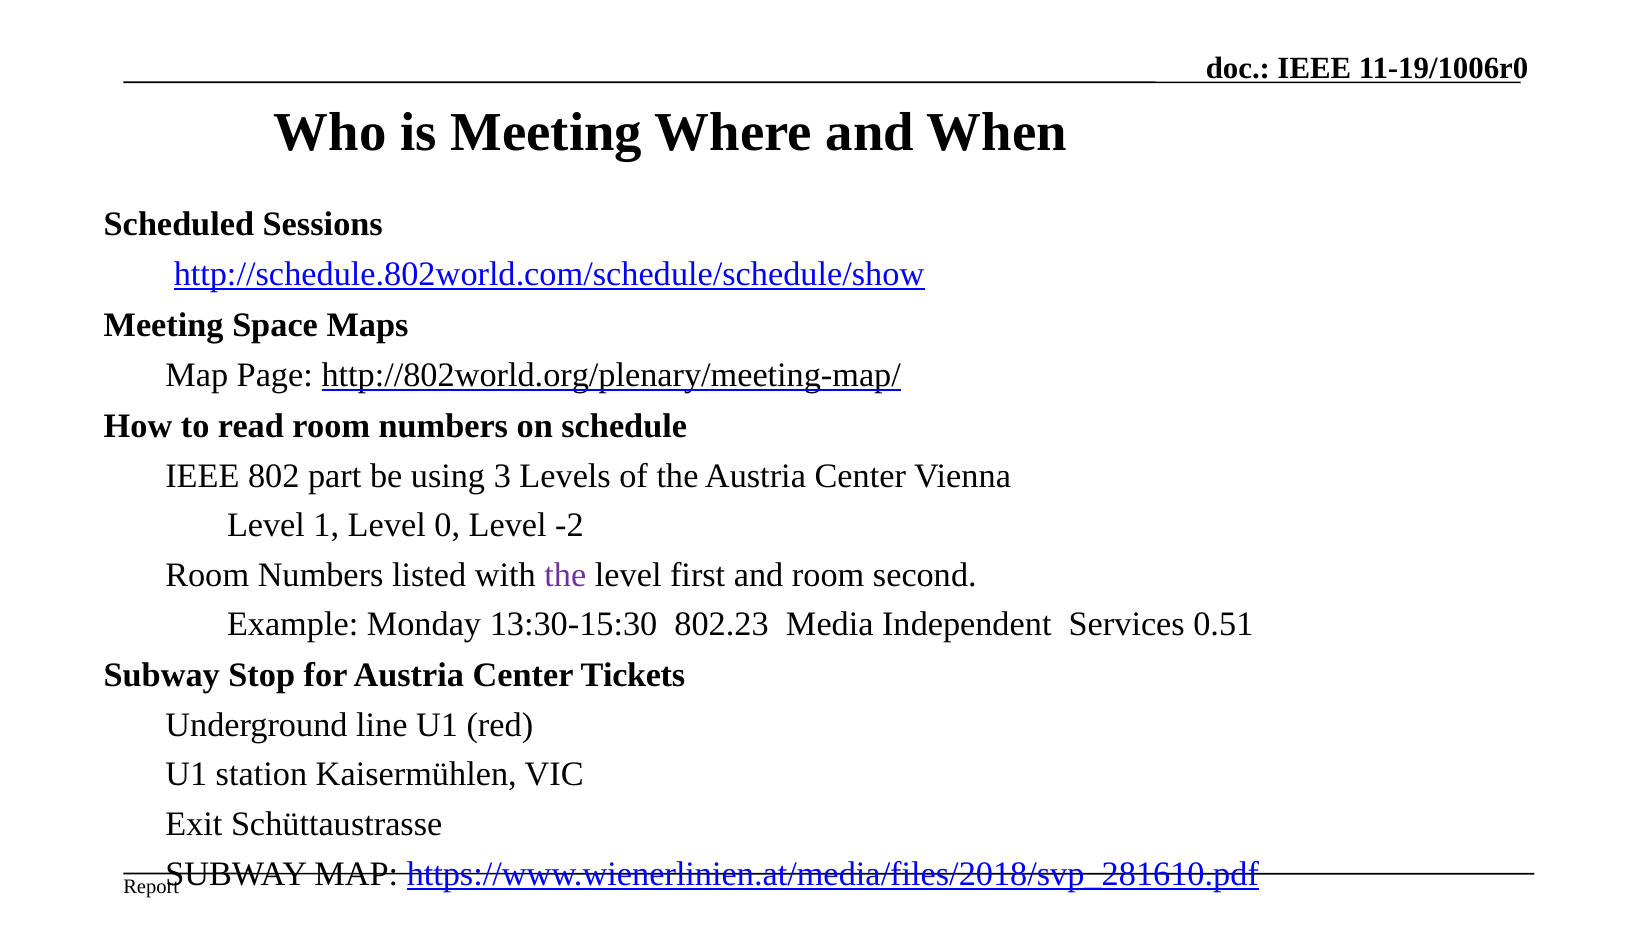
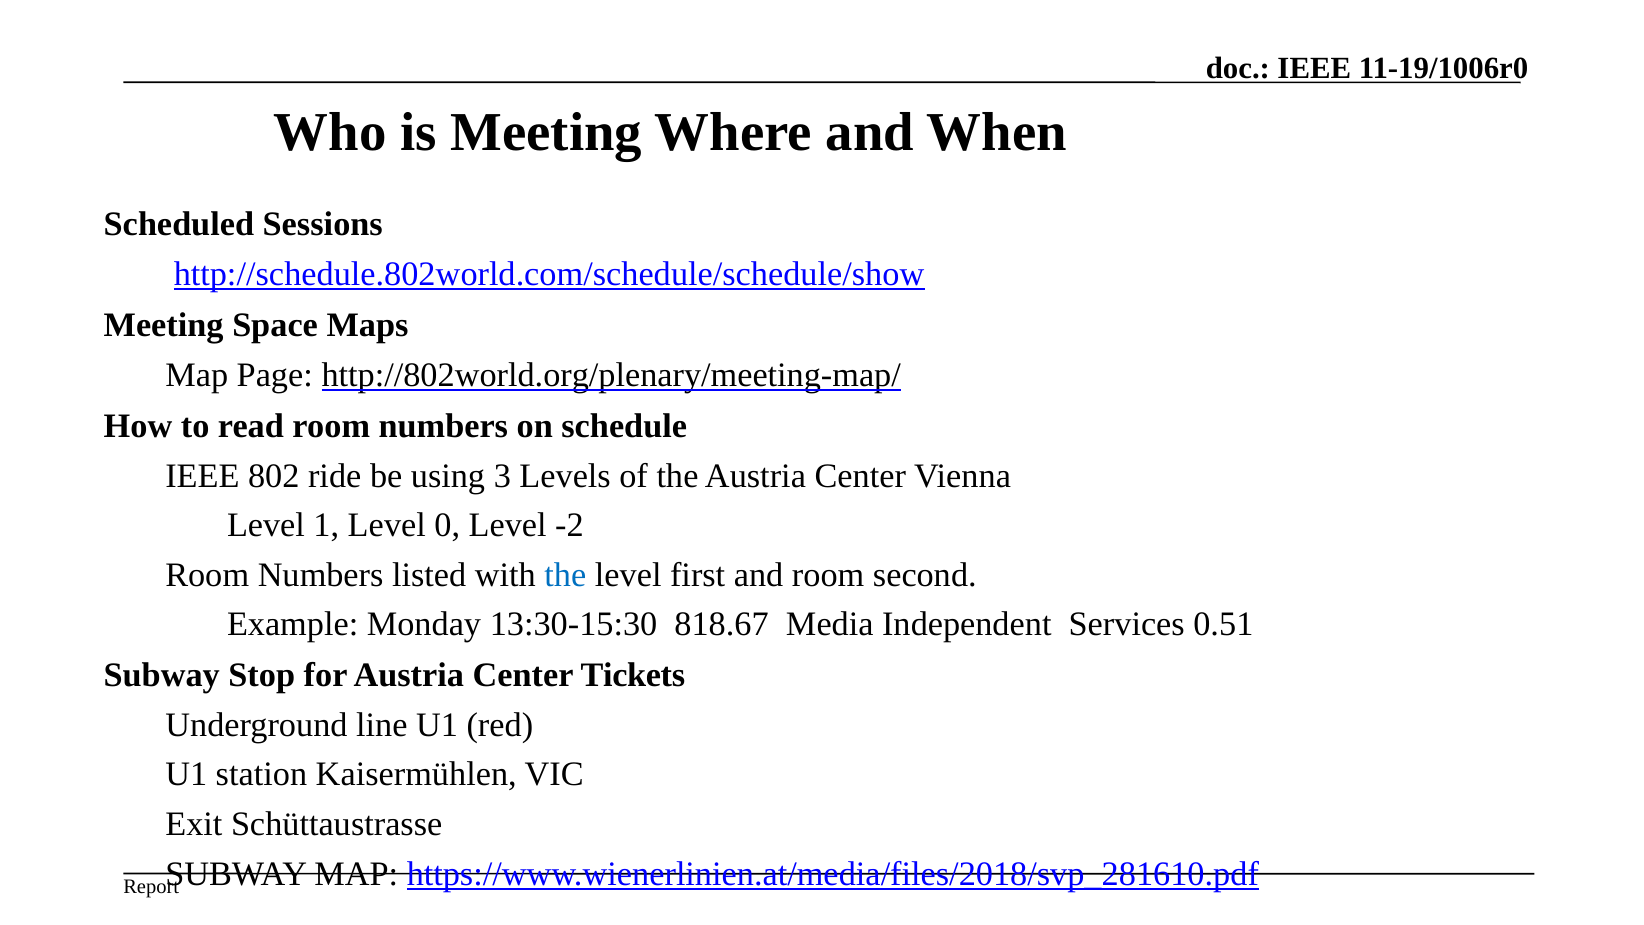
part: part -> ride (335, 476)
the colour: purple -> blue (565, 575)
802.23: 802.23 -> 818.67 (722, 624)
